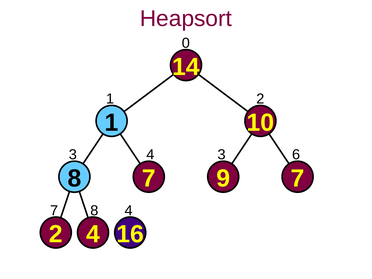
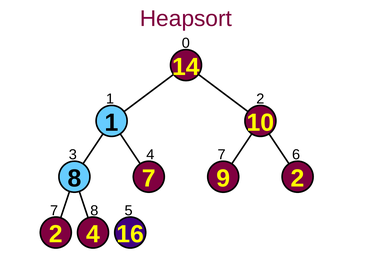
4 3: 3 -> 7 (222, 155)
9 7: 7 -> 2 (298, 178)
8 4: 4 -> 5 (129, 210)
